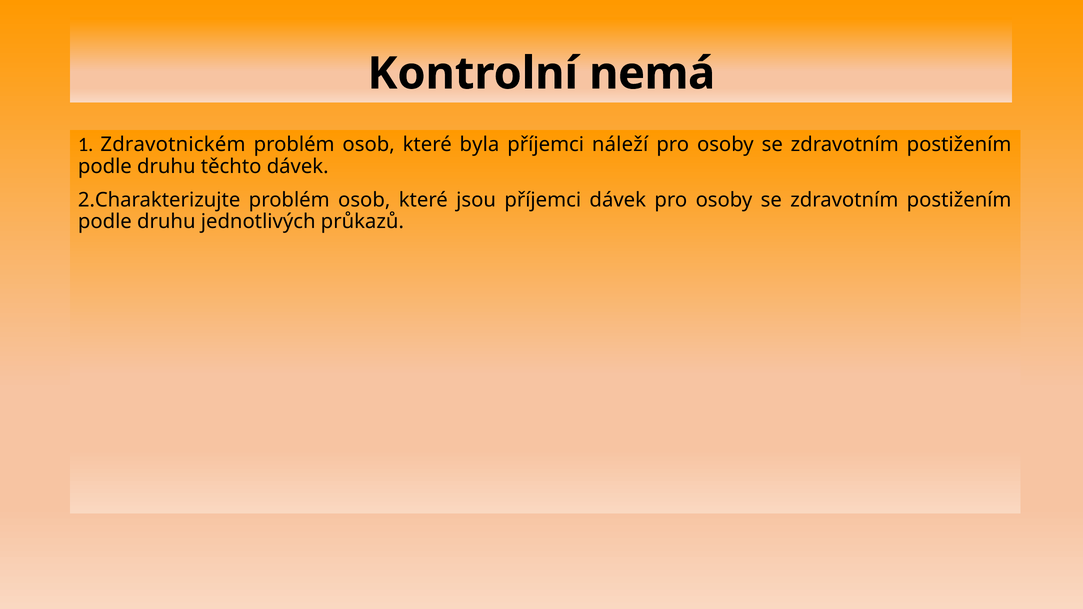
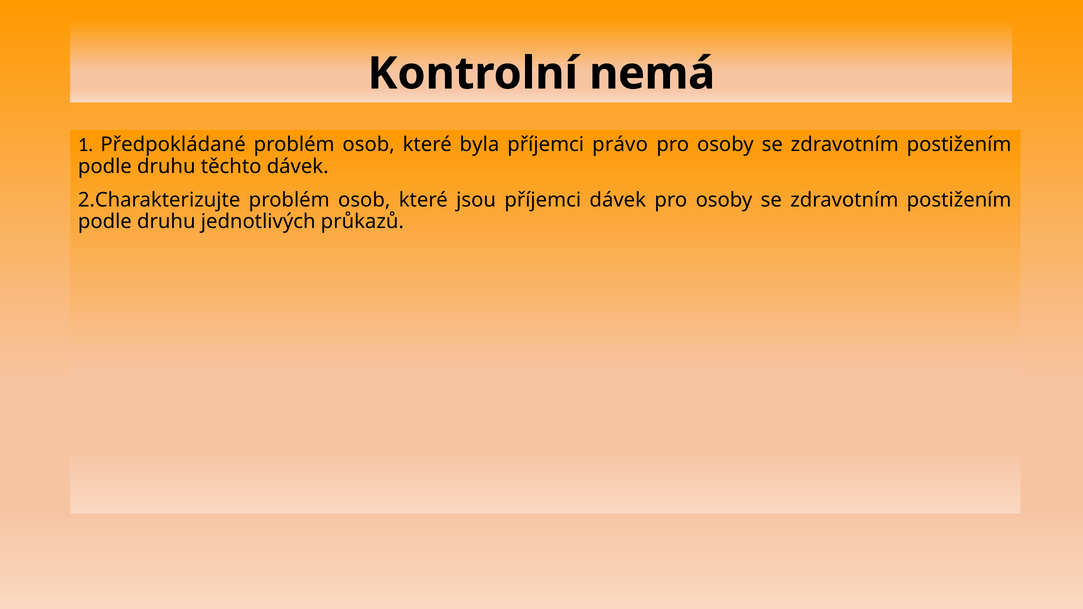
Zdravotnickém: Zdravotnickém -> Předpokládané (173, 145)
náleží: náleží -> právo (620, 145)
